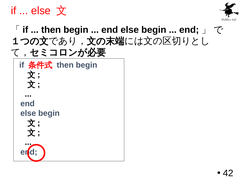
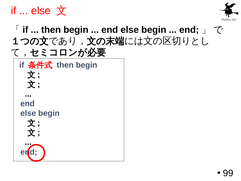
42: 42 -> 99 (228, 173)
